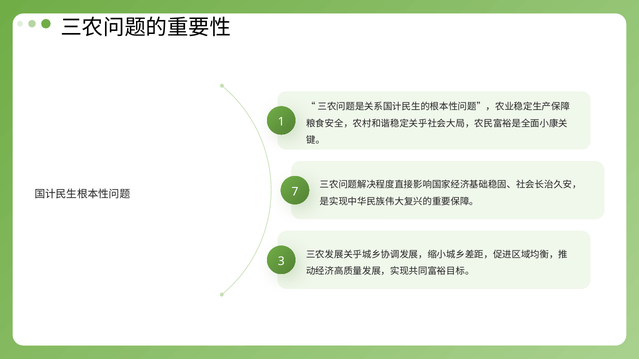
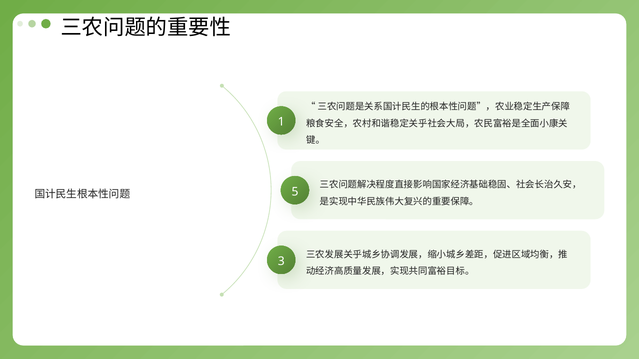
7: 7 -> 5 (295, 192)
